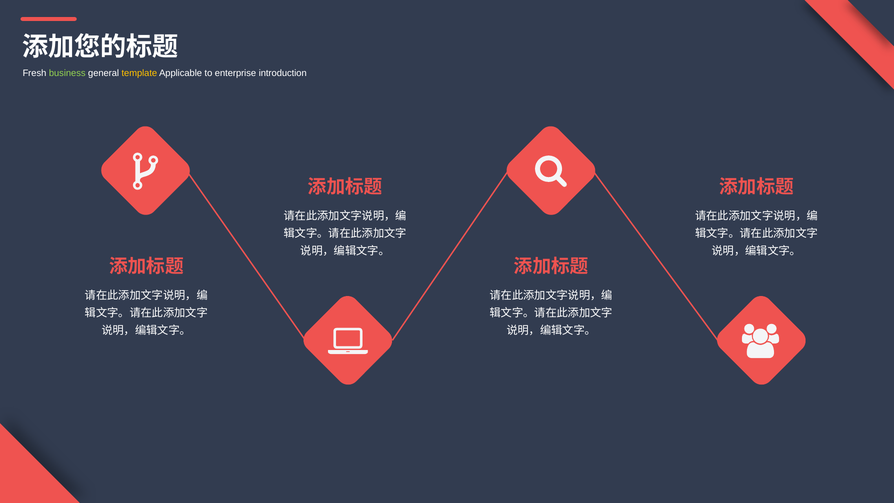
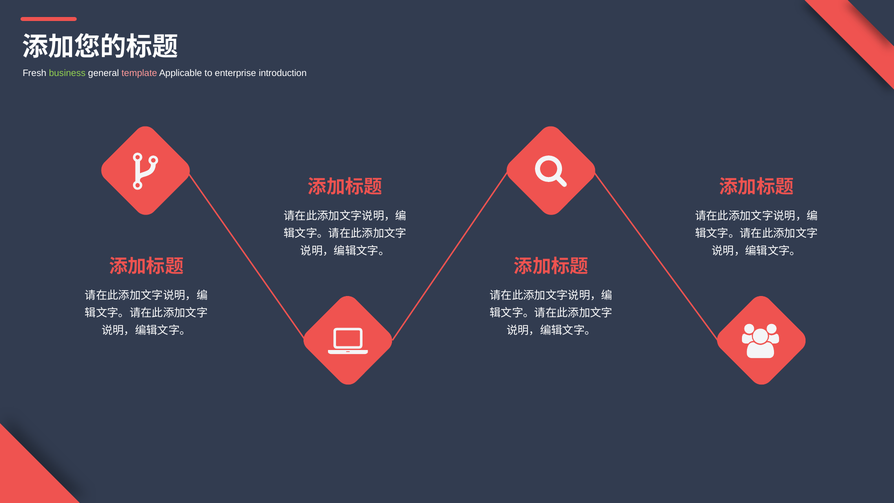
template colour: yellow -> pink (139, 73)
